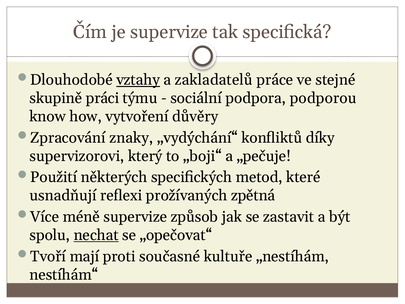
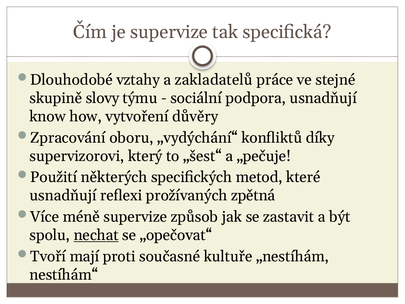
vztahy underline: present -> none (138, 80)
práci: práci -> slovy (103, 98)
podpora podporou: podporou -> usnadňují (323, 98)
znaky: znaky -> oboru (131, 138)
„boji“: „boji“ -> „šest“ (202, 156)
